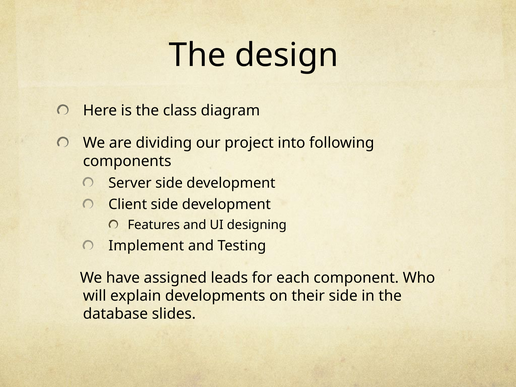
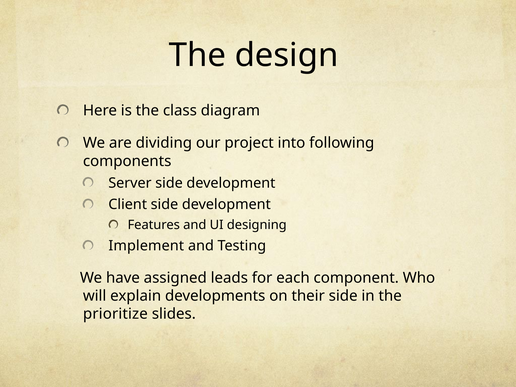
database: database -> prioritize (115, 314)
